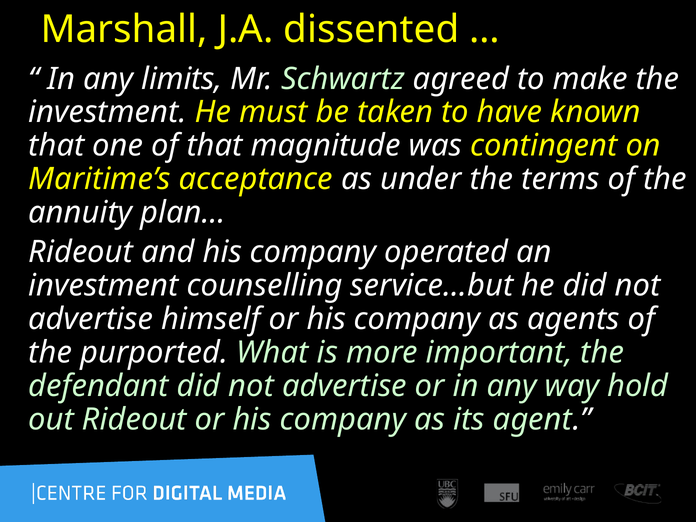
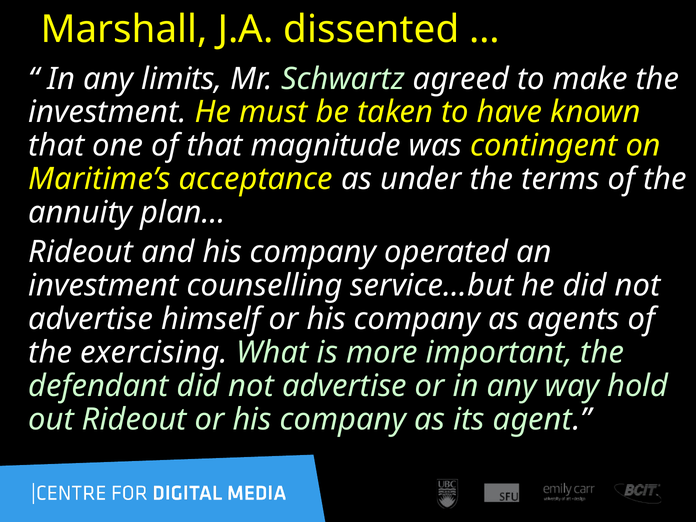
purported: purported -> exercising (154, 352)
